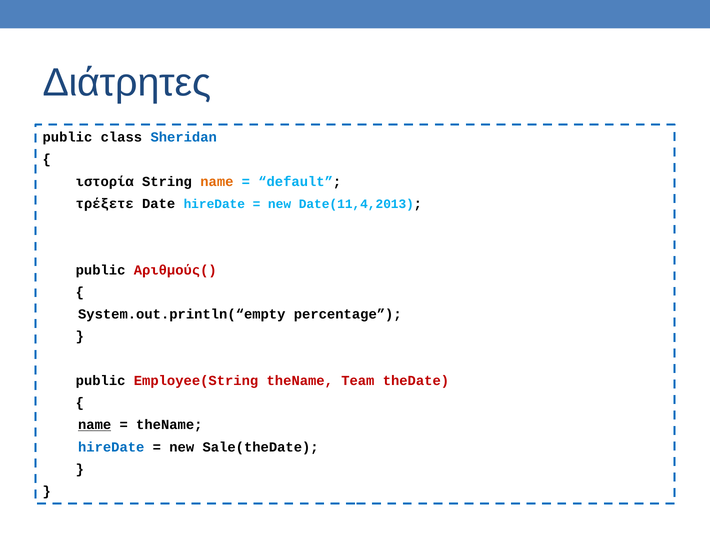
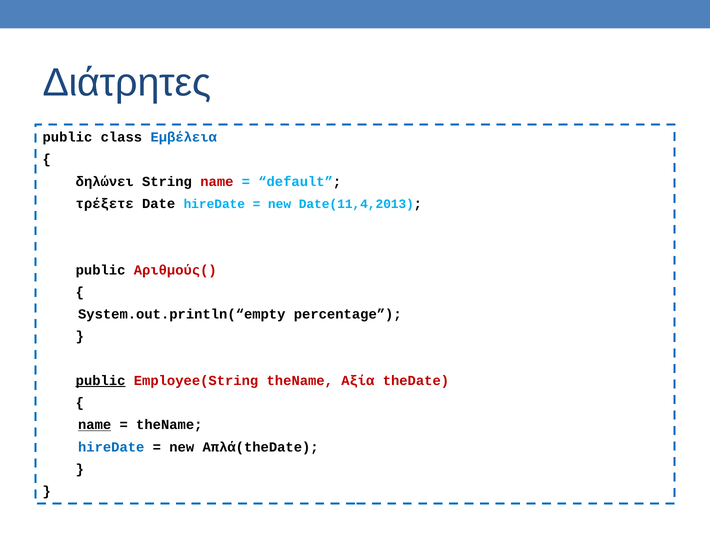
Sheridan: Sheridan -> Εμβέλεια (184, 137)
ιστορία: ιστορία -> δηλώνει (105, 181)
name colour: orange -> red (217, 181)
public underline: none -> present (101, 380)
Team: Team -> Αξία (358, 380)
Sale(theDate: Sale(theDate -> Απλά(theDate (261, 447)
